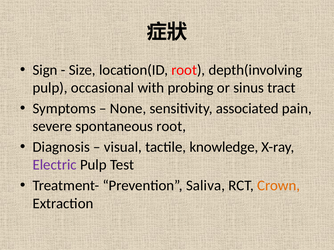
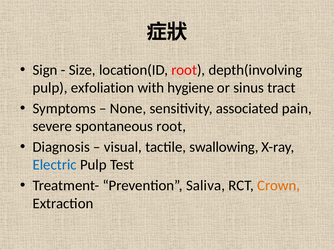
occasional: occasional -> exfoliation (103, 88)
probing: probing -> hygiene (191, 88)
knowledge: knowledge -> swallowing (224, 147)
Electric colour: purple -> blue (55, 165)
